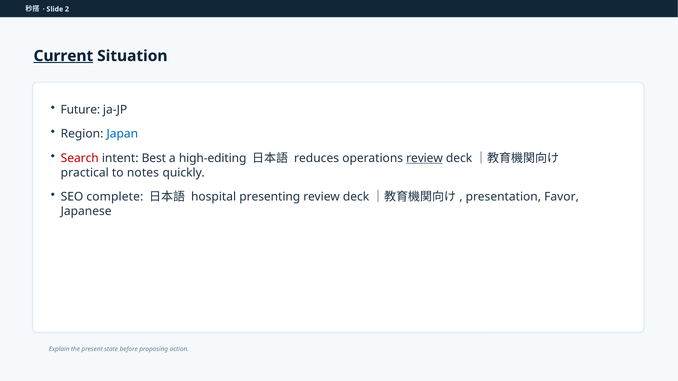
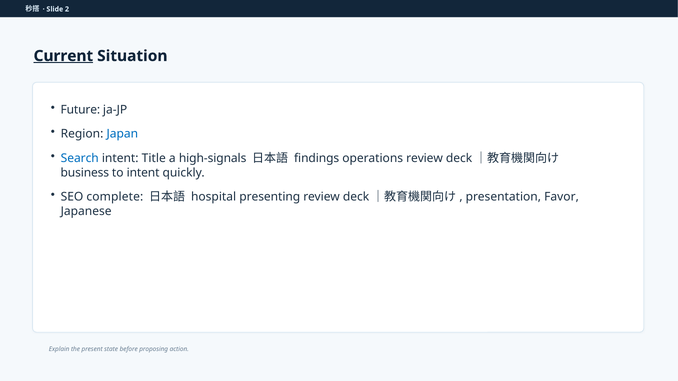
Search colour: red -> blue (80, 158)
Best: Best -> Title (154, 158)
high-editing: high-editing -> high-signals (213, 158)
reduces: reduces -> findings (317, 158)
review underline: present -> none (425, 158)
practical: practical -> business (85, 173)
to notes: notes -> intent (143, 173)
